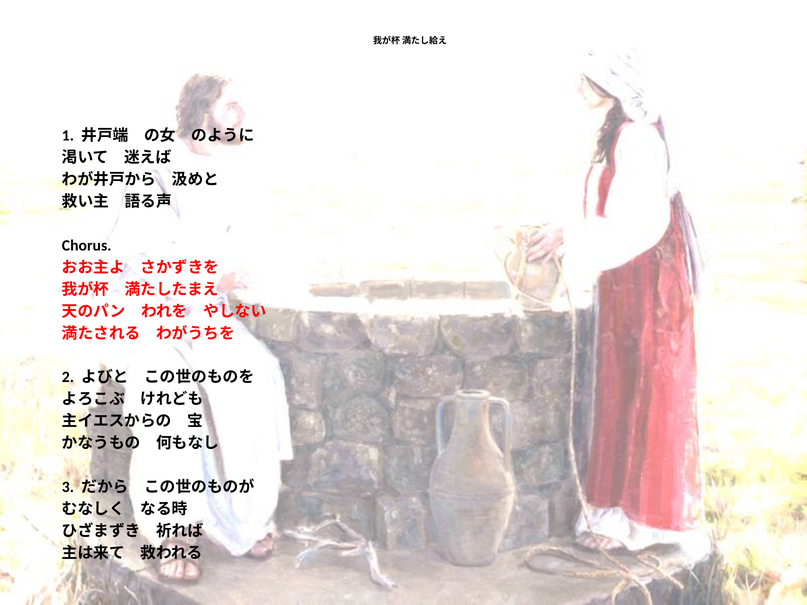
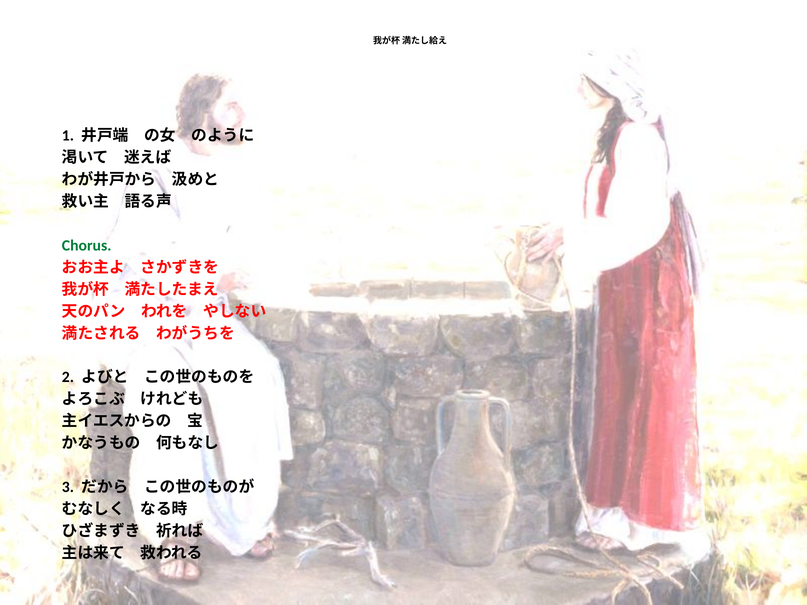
Chorus colour: black -> green (87, 246)
